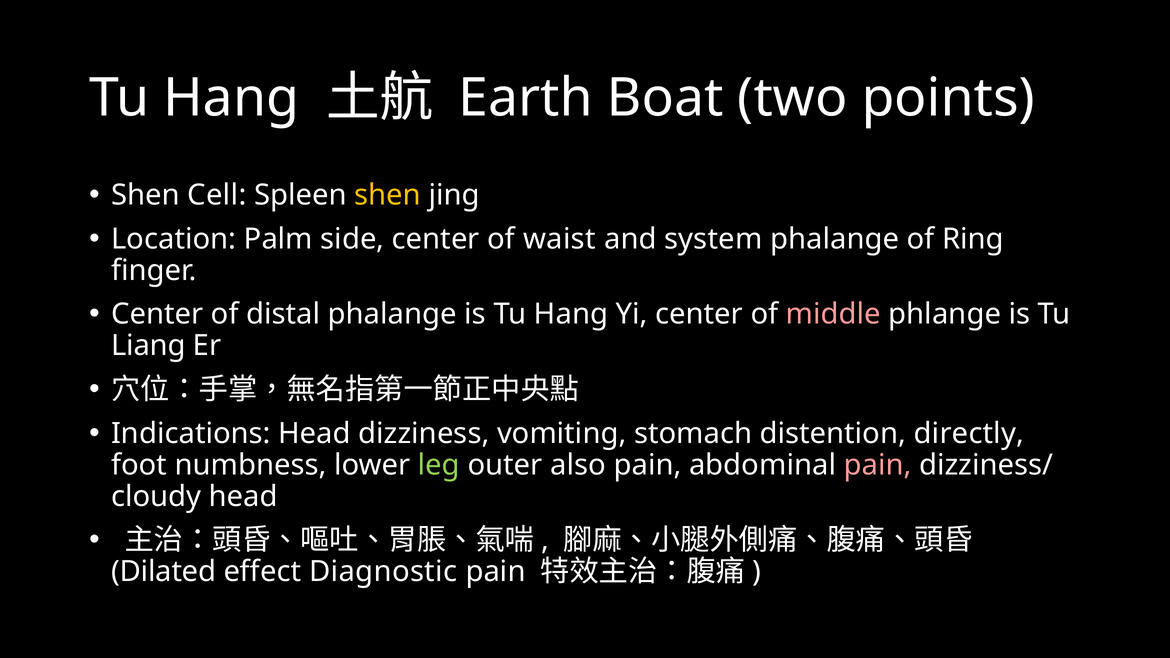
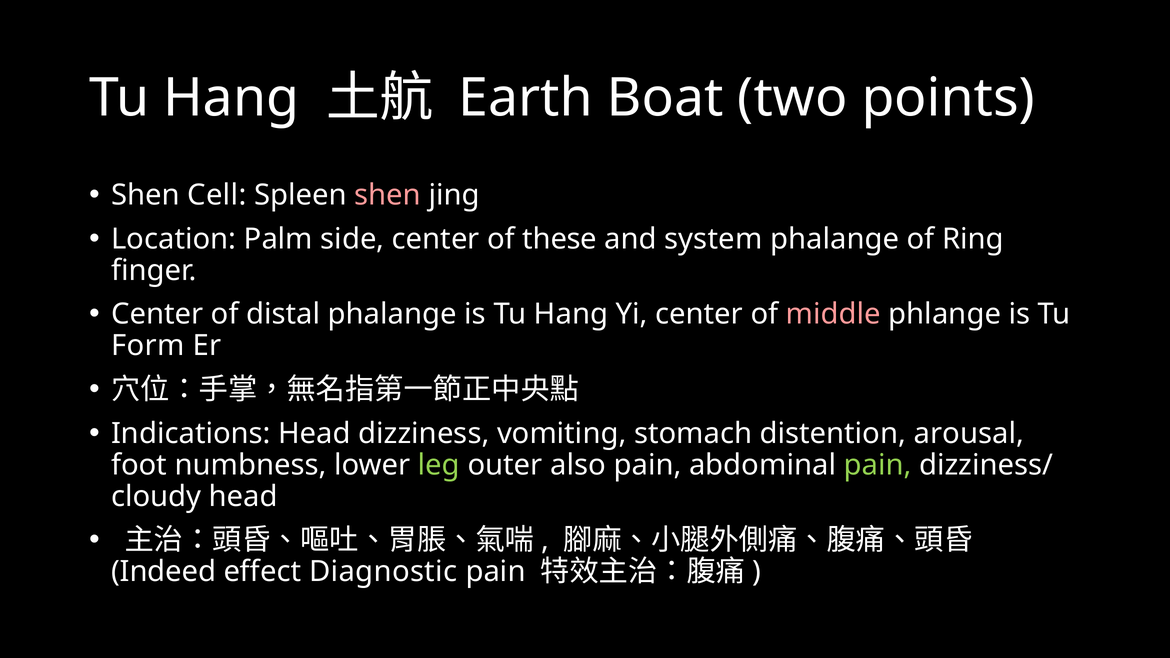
shen colour: yellow -> pink (388, 195)
waist: waist -> these (560, 239)
Liang: Liang -> Form (148, 346)
directly: directly -> arousal (969, 433)
pain colour: pink -> light green (878, 465)
Dilated: Dilated -> Indeed (164, 572)
